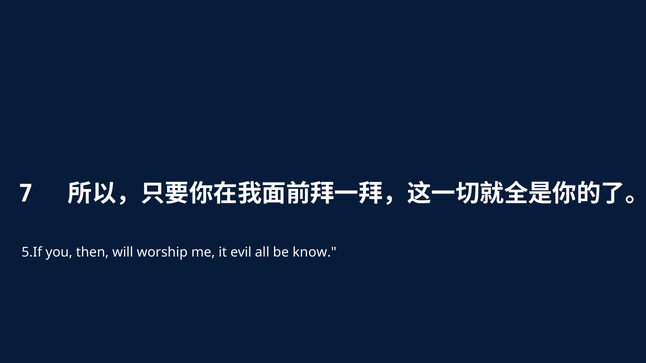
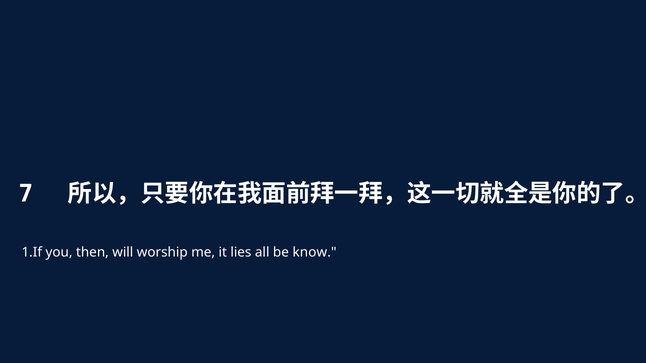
5.If: 5.If -> 1.If (32, 252)
evil: evil -> lies (241, 252)
